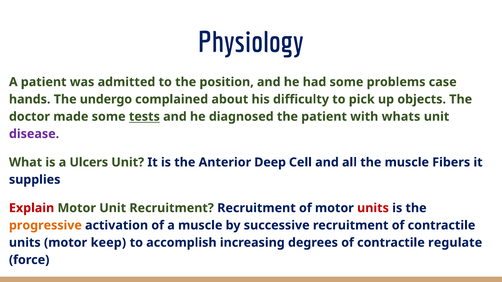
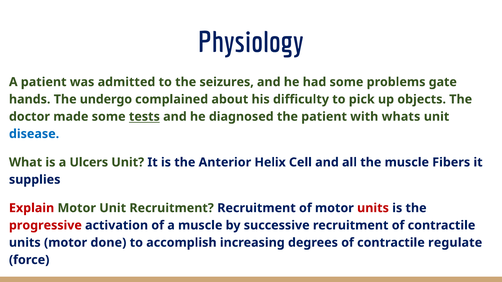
position: position -> seizures (227, 82)
problems case: case -> gate (443, 82)
disease colour: purple -> blue (34, 134)
Deep: Deep -> Helix (270, 163)
progressive colour: orange -> red (45, 226)
keep: keep -> done (108, 243)
